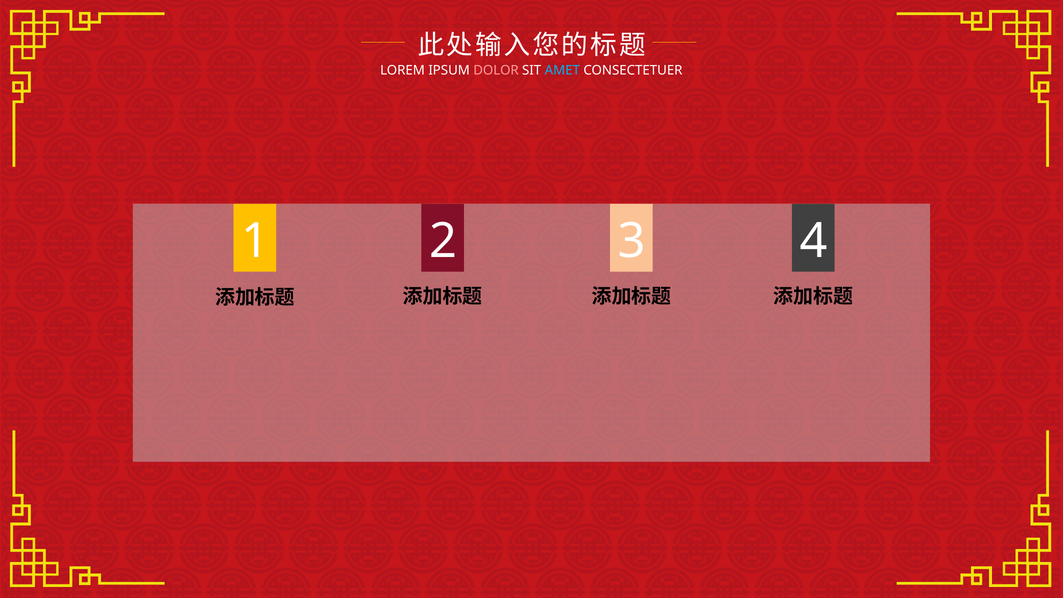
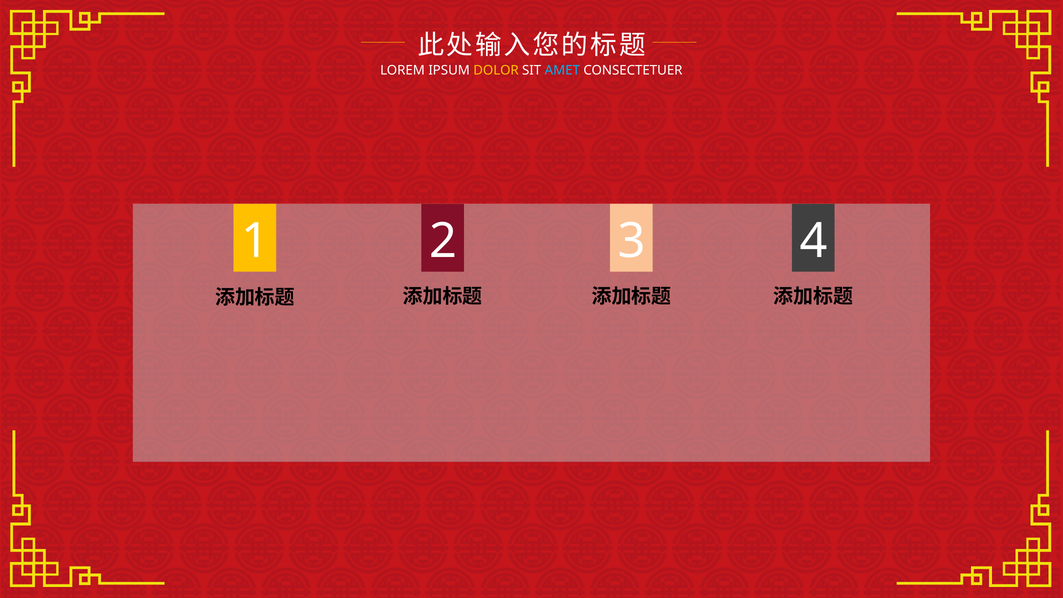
DOLOR colour: pink -> yellow (496, 71)
